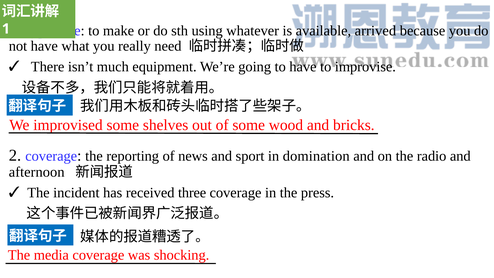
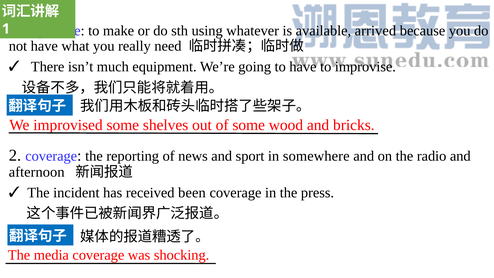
domination: domination -> somewhere (316, 156)
three: three -> been (192, 193)
